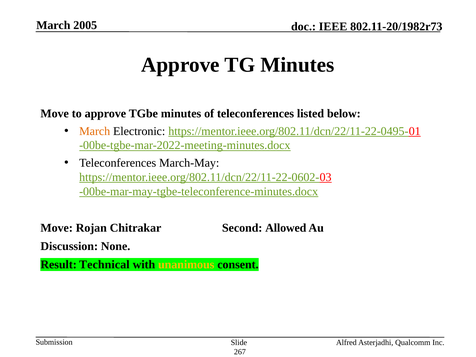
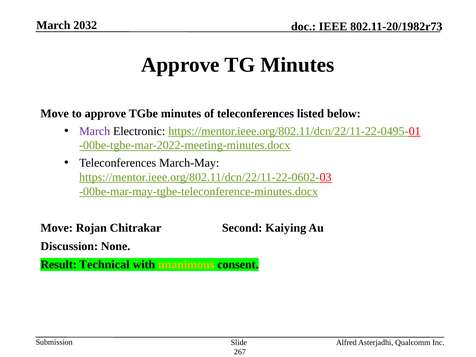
2005: 2005 -> 2032 (85, 25)
March colour: orange -> purple (95, 131)
Allowed: Allowed -> Kaiying (286, 228)
